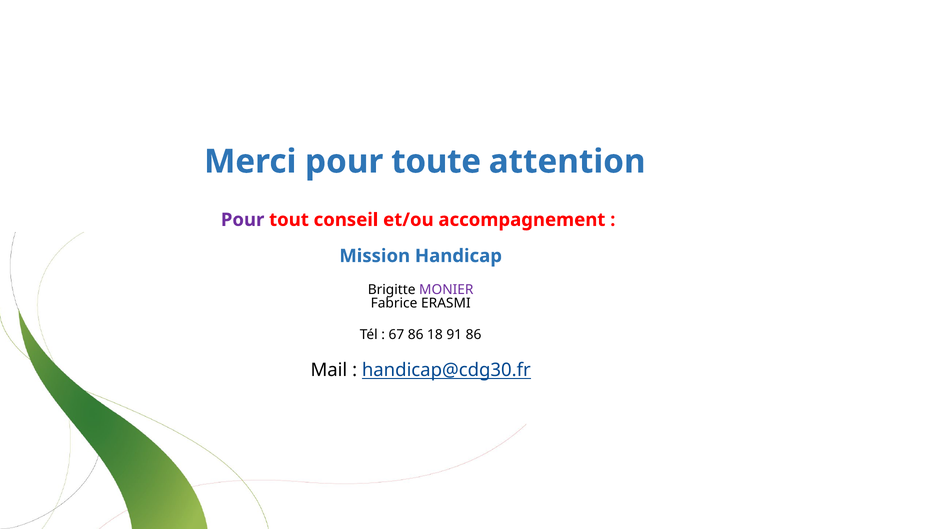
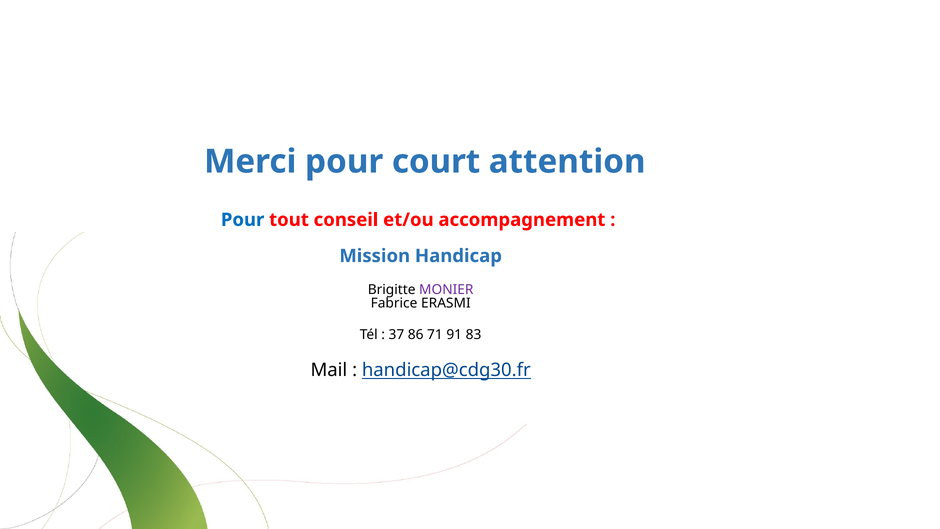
toute: toute -> court (436, 162)
Pour colour: purple -> blue (243, 220)
67: 67 -> 37 (396, 334)
18: 18 -> 71 (435, 334)
91 86: 86 -> 83 (474, 334)
